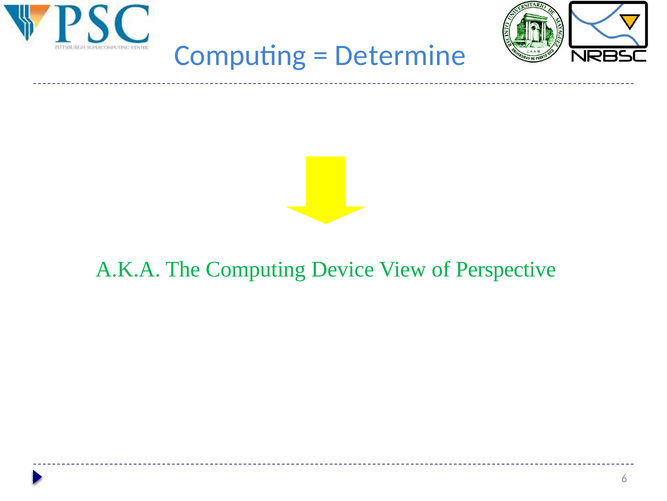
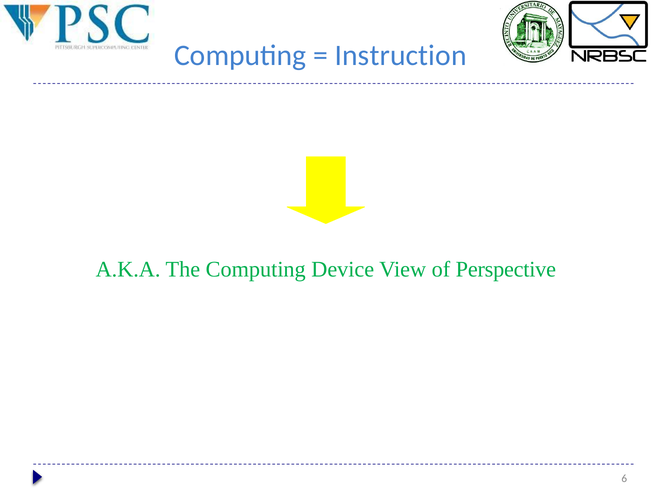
Determine: Determine -> Instruction (401, 56)
